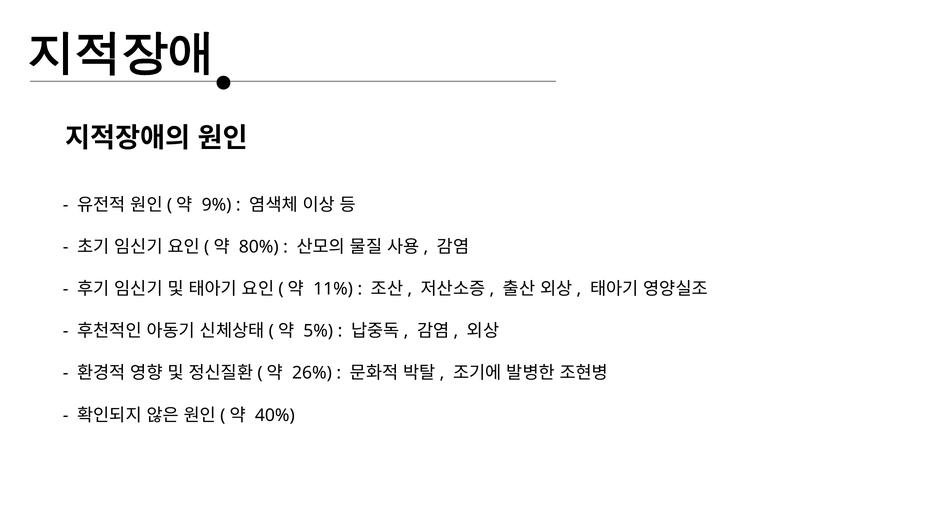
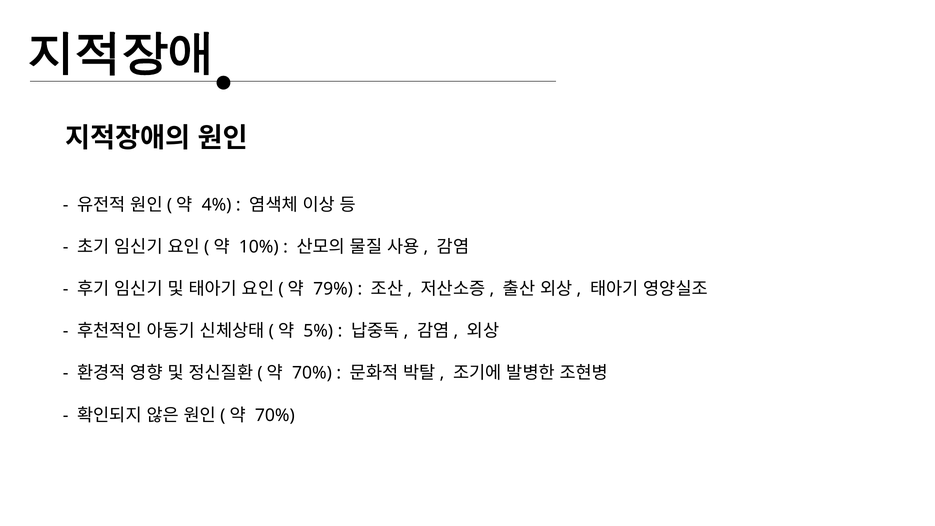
9%: 9% -> 4% (217, 205)
80%: 80% -> 10% (259, 247)
11%: 11% -> 79% (333, 289)
26%: 26% -> 70% (312, 373)
40%: 40% -> 70% (275, 415)
